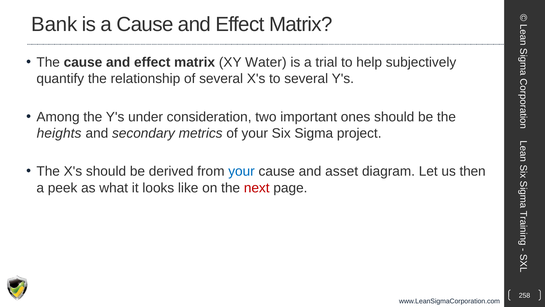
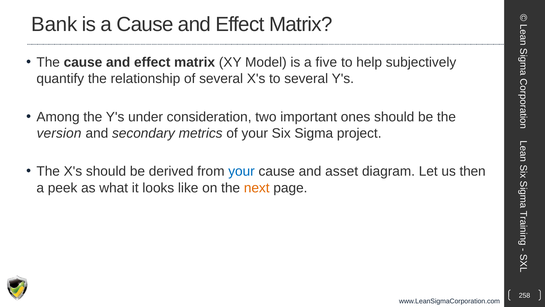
Water: Water -> Model (266, 62)
trial: trial -> five (326, 62)
heights: heights -> version (59, 133)
next colour: red -> orange (257, 188)
